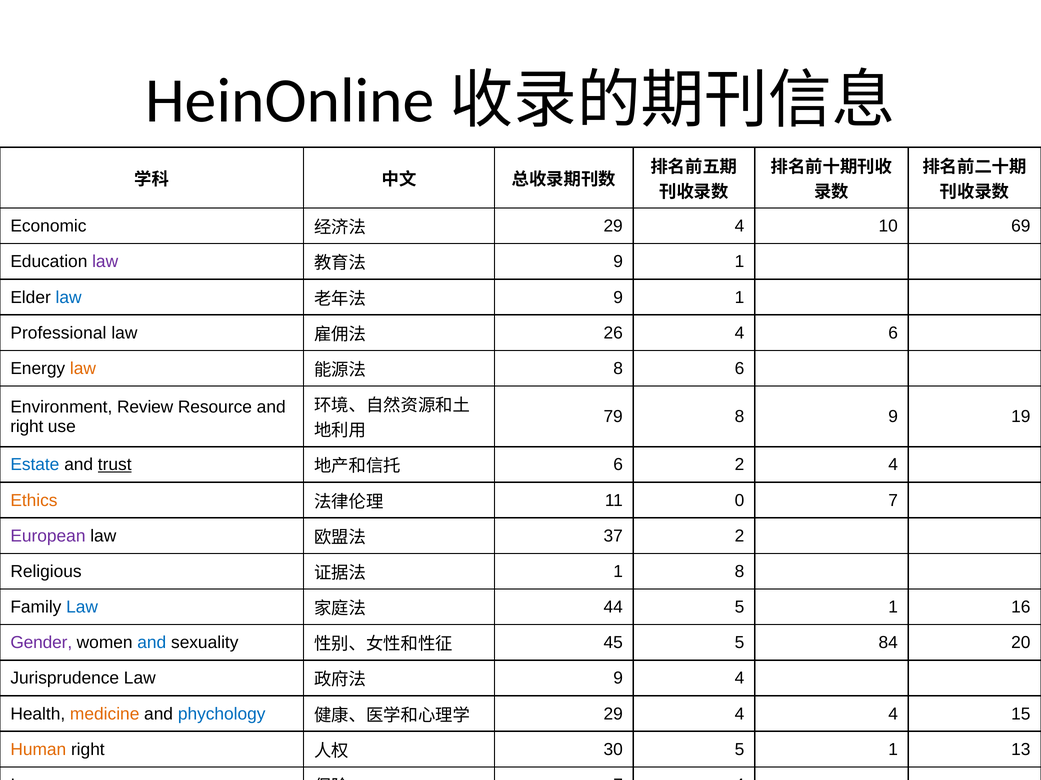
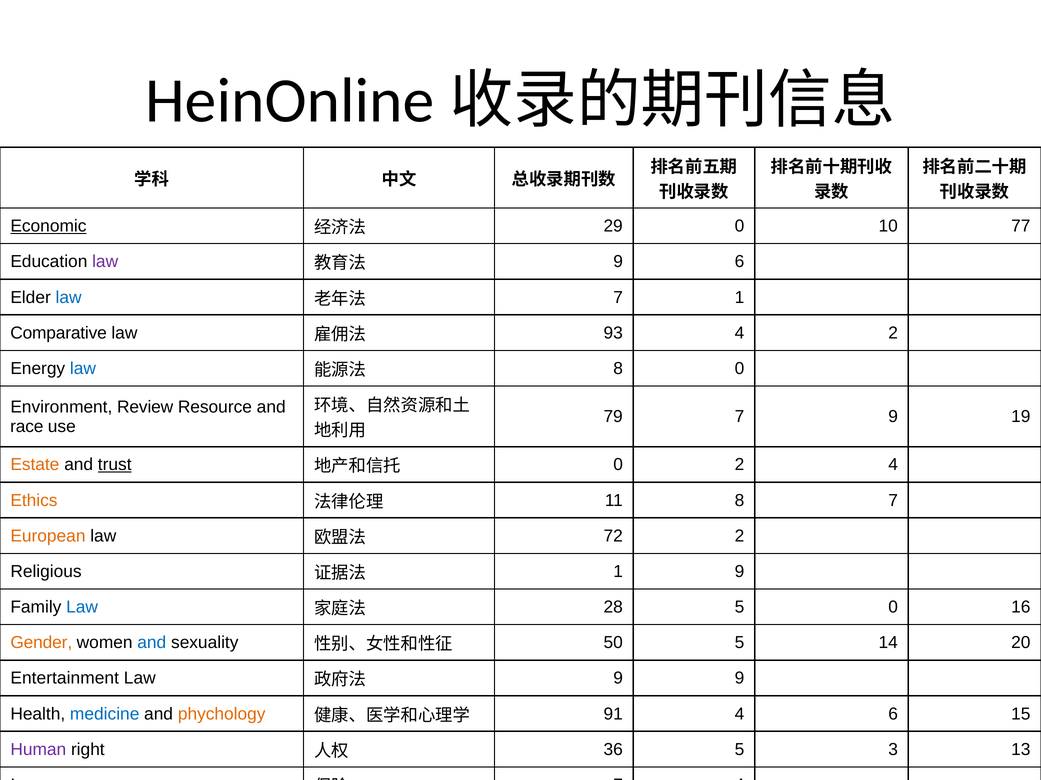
Economic underline: none -> present (48, 226)
4: 4 -> 0 (740, 226)
69: 69 -> 77 (1021, 226)
1: 1 -> 6 (740, 262)
9: 9 -> 7 (618, 298)
Professional: Professional -> Comparative (59, 333)
26: 26 -> 93 (613, 333)
4 6: 6 -> 2 (893, 333)
law colour: orange -> blue (83, 369)
8 6: 6 -> 0 (740, 369)
79 8: 8 -> 7 (740, 417)
right: right -> race (27, 427)
Estate colour: blue -> orange (35, 465)
6: 6 -> 0 (618, 465)
11 0: 0 -> 8 (740, 501)
European colour: purple -> orange (48, 536)
37: 37 -> 72 (613, 536)
1 8: 8 -> 9 (740, 572)
44: 44 -> 28 (613, 608)
1: 1 -> 0 (893, 608)
Gender colour: purple -> orange (41, 643)
45: 45 -> 50 (613, 643)
84: 84 -> 14 (888, 643)
Jurisprudence: Jurisprudence -> Entertainment (65, 679)
9 4: 4 -> 9 (740, 679)
medicine colour: orange -> blue (105, 715)
phychology colour: blue -> orange (222, 715)
29: 29 -> 91 (613, 715)
4 4: 4 -> 6 (893, 715)
Human colour: orange -> purple (38, 750)
30: 30 -> 36 (613, 750)
1: 1 -> 3 (893, 750)
